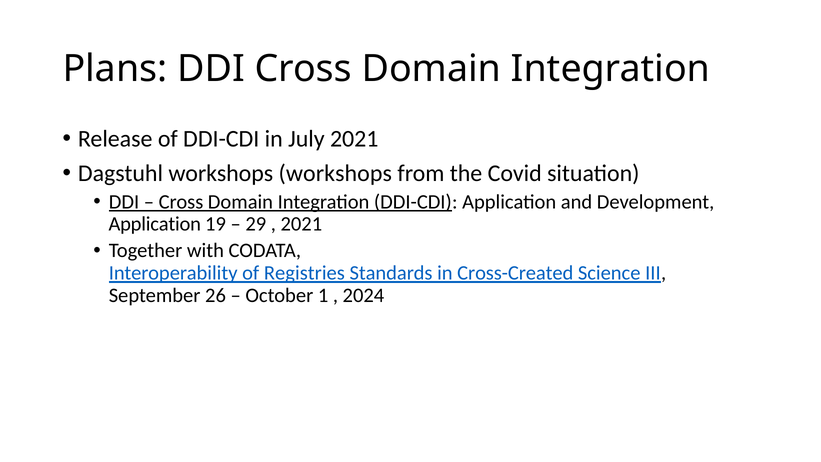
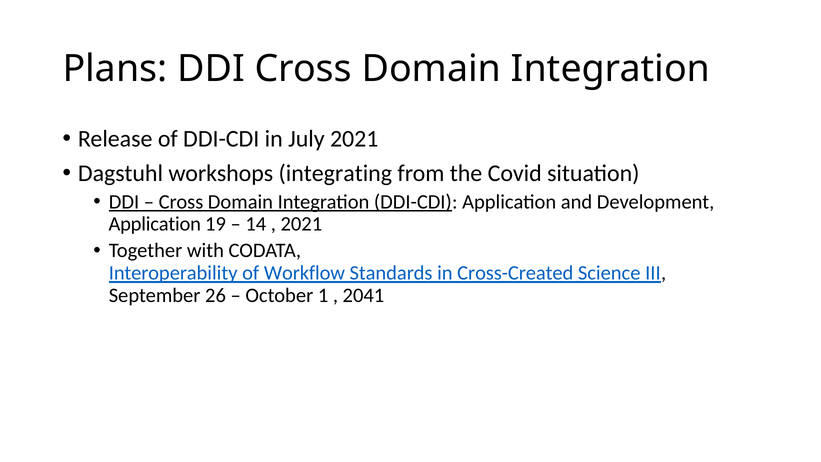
workshops workshops: workshops -> integrating (335, 173)
29: 29 -> 14 (256, 224)
Registries: Registries -> Workflow (304, 273)
2024: 2024 -> 2041 (363, 295)
